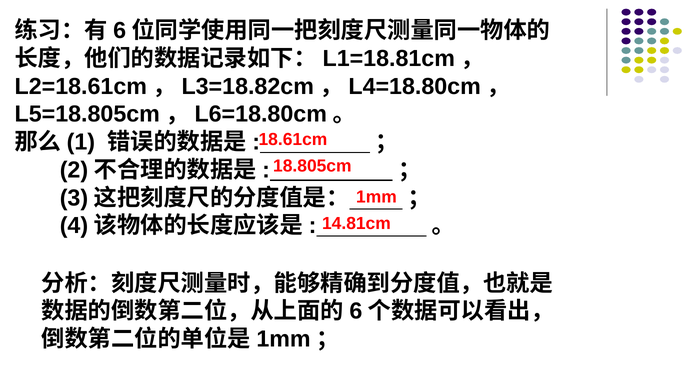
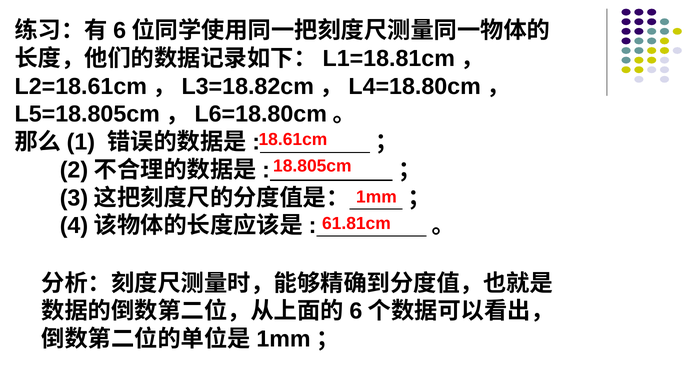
14.81cm: 14.81cm -> 61.81cm (356, 223)
